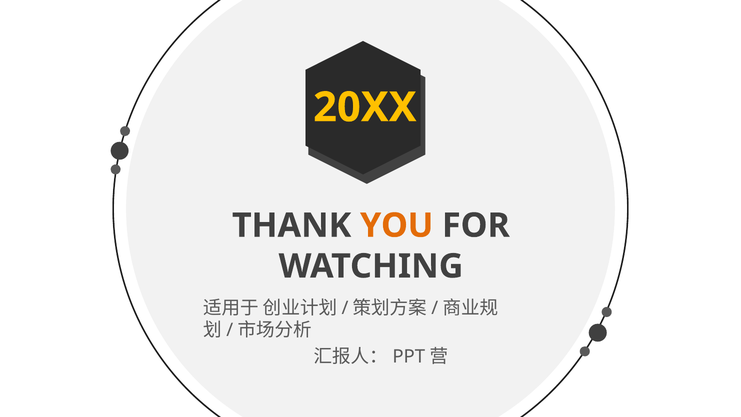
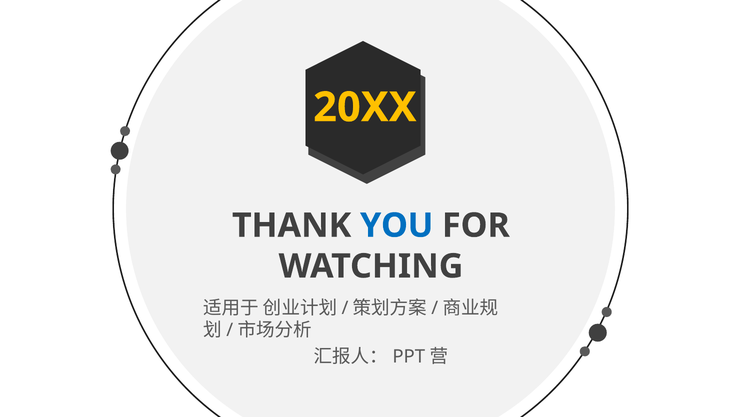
YOU colour: orange -> blue (397, 225)
